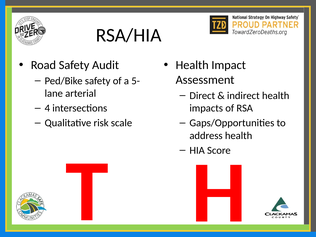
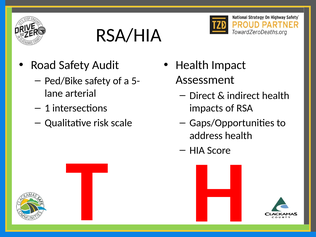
4: 4 -> 1 (47, 108)
